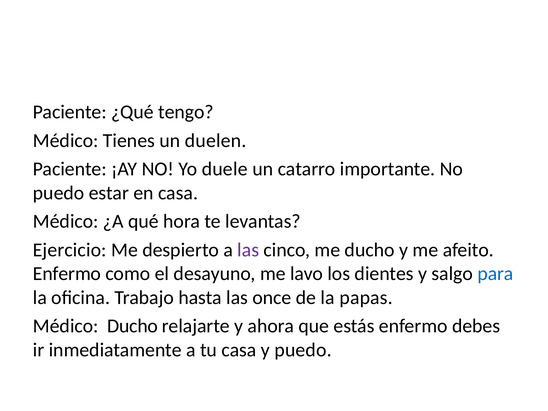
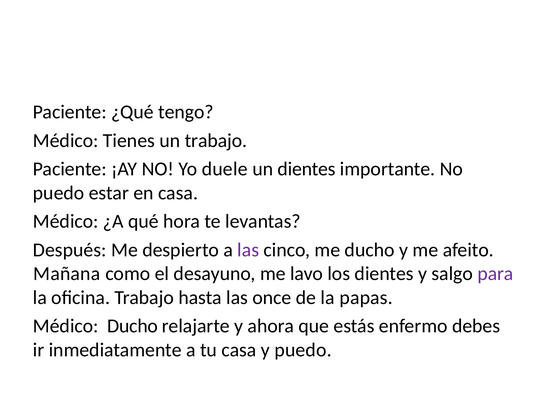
un duelen: duelen -> trabajo (216, 141)
un catarro: catarro -> dientes (307, 169)
Ejercicio: Ejercicio -> Después (70, 250)
Enfermo: Enfermo -> Mañana (67, 274)
para colour: blue -> purple (495, 274)
